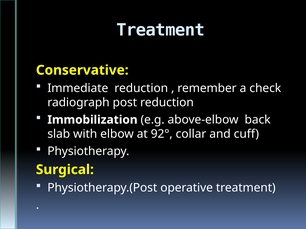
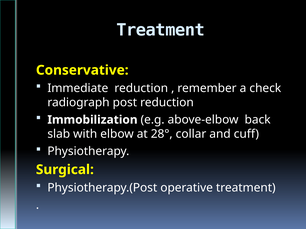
92°: 92° -> 28° (162, 134)
